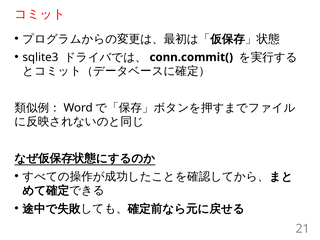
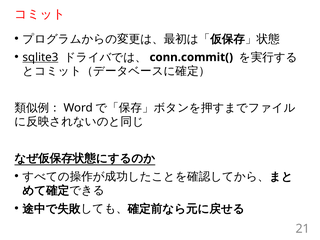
sqlite3 underline: none -> present (40, 57)
